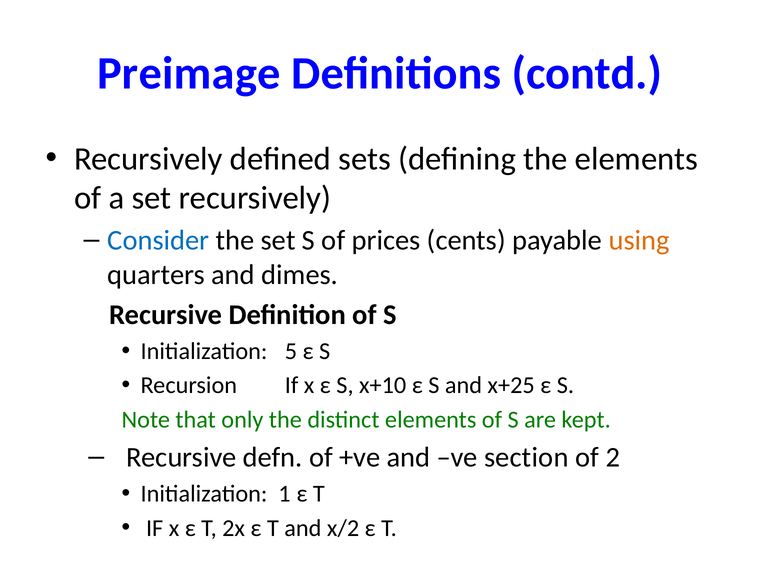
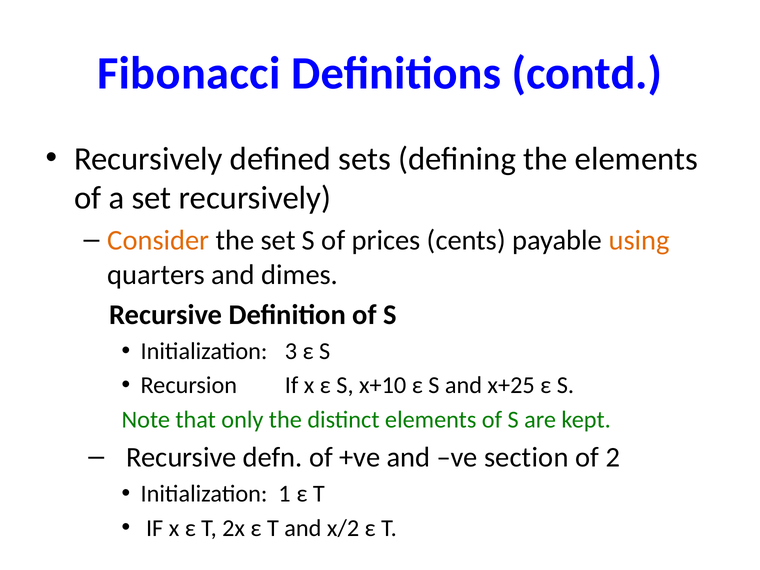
Preimage: Preimage -> Fibonacci (189, 74)
Consider colour: blue -> orange (158, 240)
5: 5 -> 3 (291, 351)
